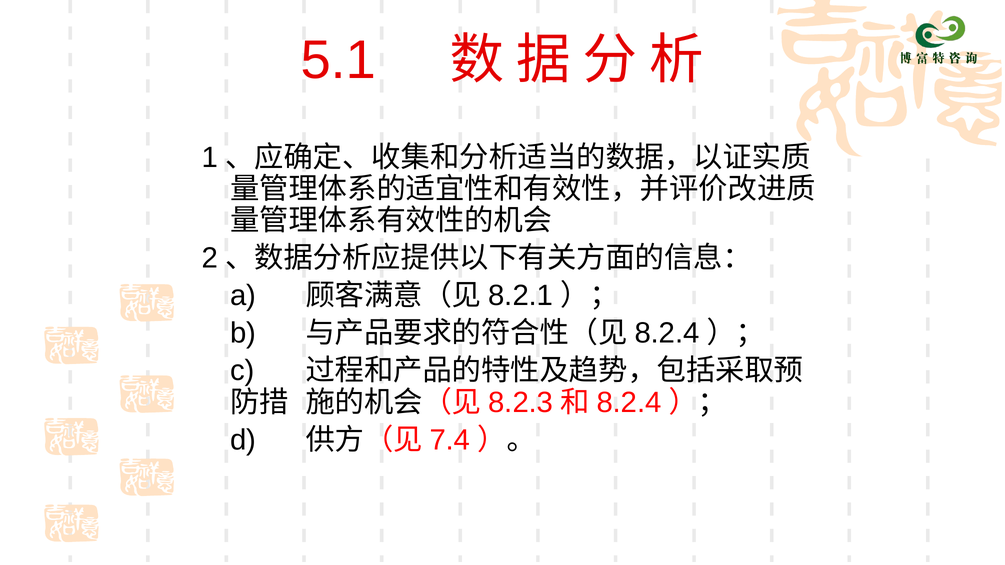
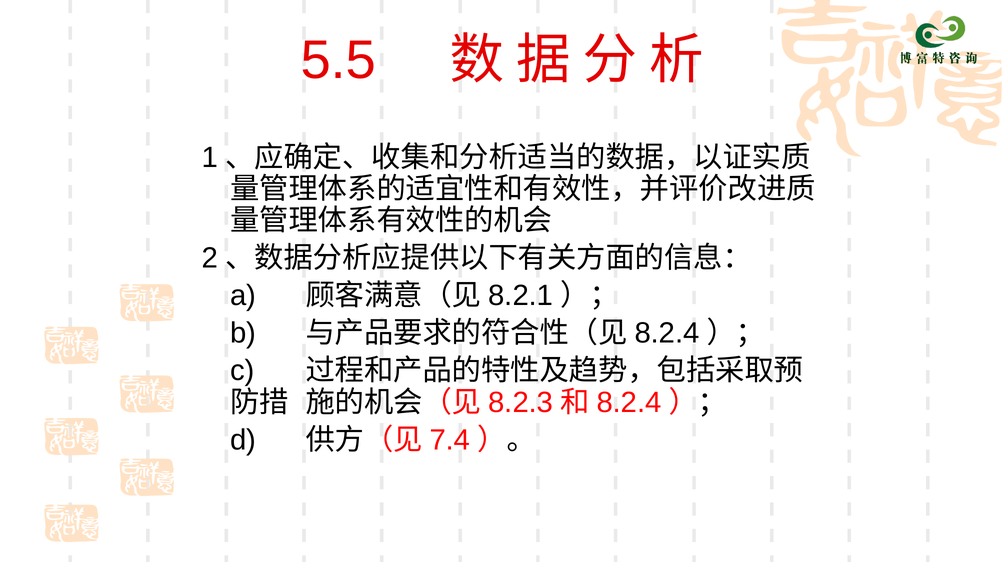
5.1: 5.1 -> 5.5 (338, 60)
